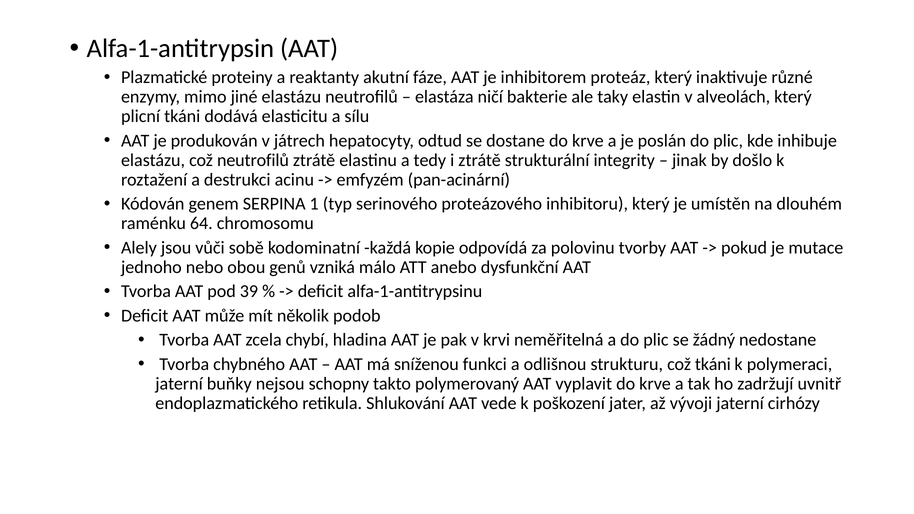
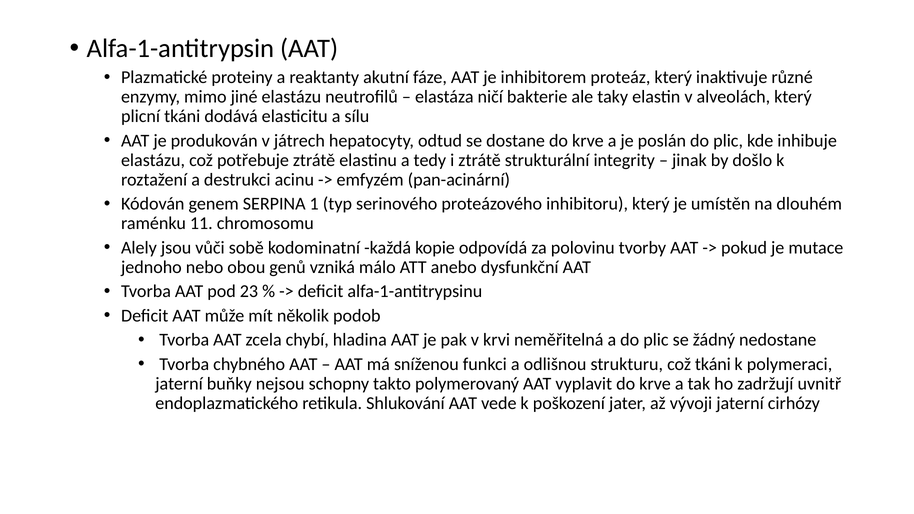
což neutrofilů: neutrofilů -> potřebuje (253, 160)
64: 64 -> 11 (201, 223)
39: 39 -> 23 (249, 291)
